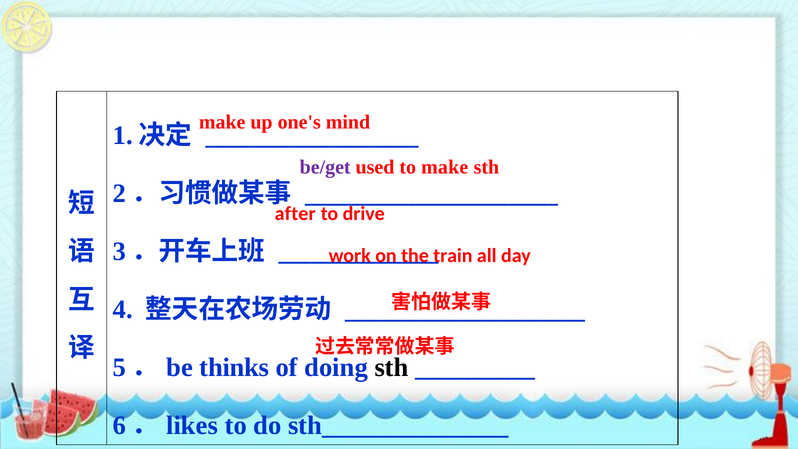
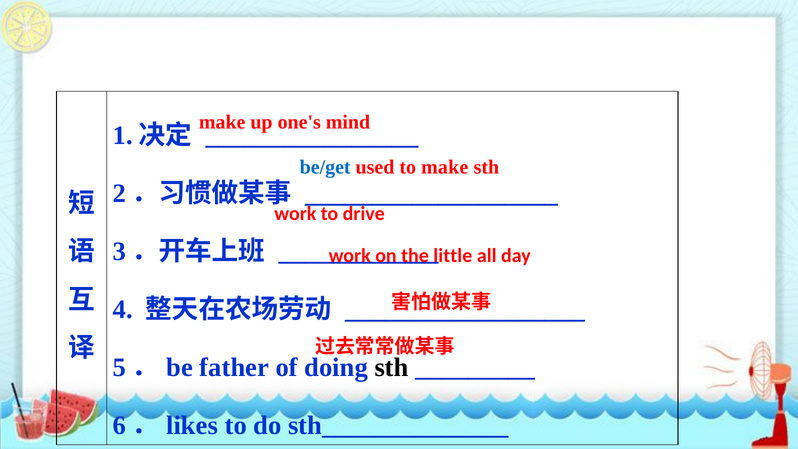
be/get colour: purple -> blue (325, 167)
after: after -> work (295, 214)
train: train -> little (453, 255)
thinks: thinks -> father (234, 367)
